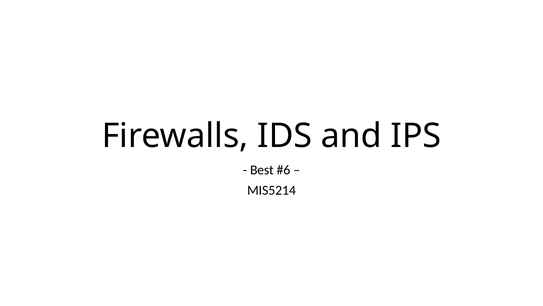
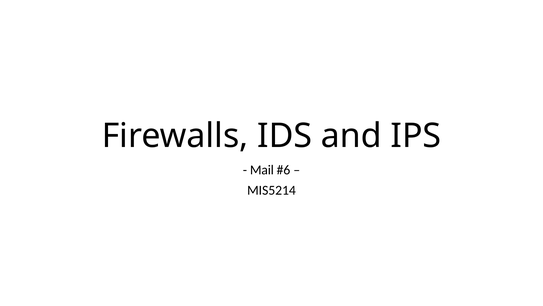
Best: Best -> Mail (262, 170)
